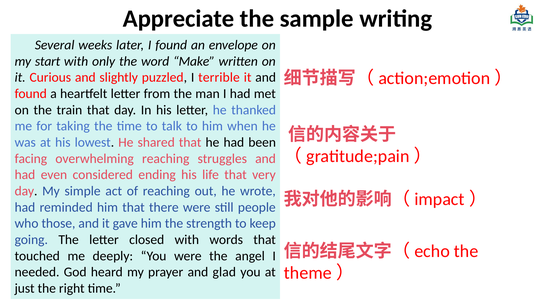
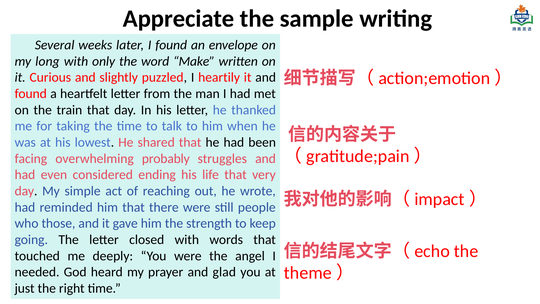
start: start -> long (47, 61)
terrible: terrible -> heartily (219, 77)
overwhelming reaching: reaching -> probably (166, 158)
